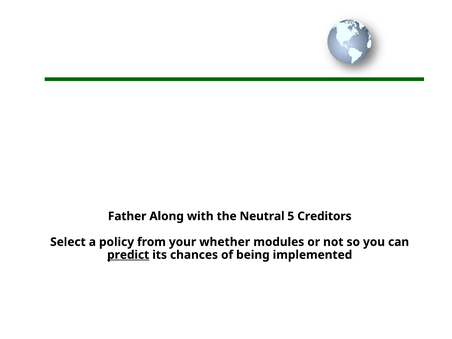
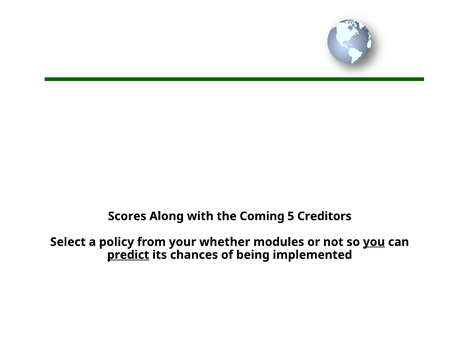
Father: Father -> Scores (127, 216)
Neutral: Neutral -> Coming (262, 216)
you underline: none -> present (374, 242)
